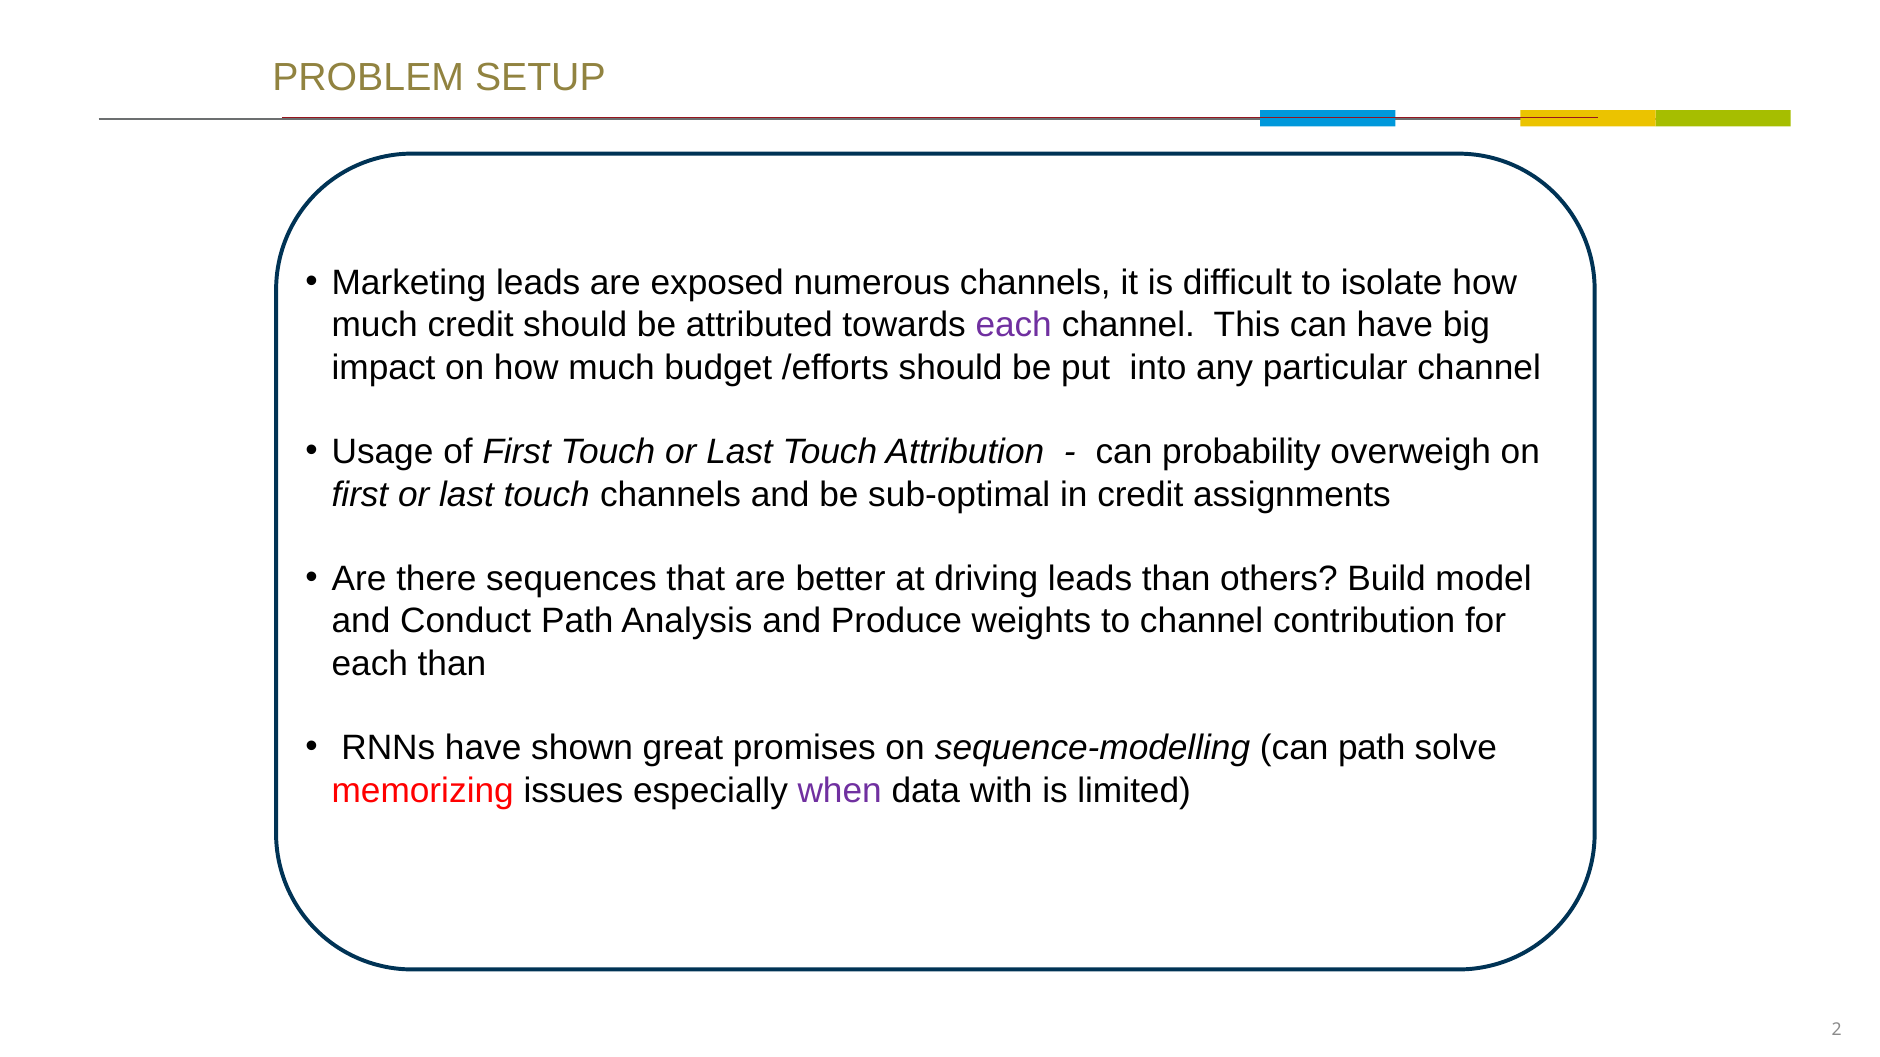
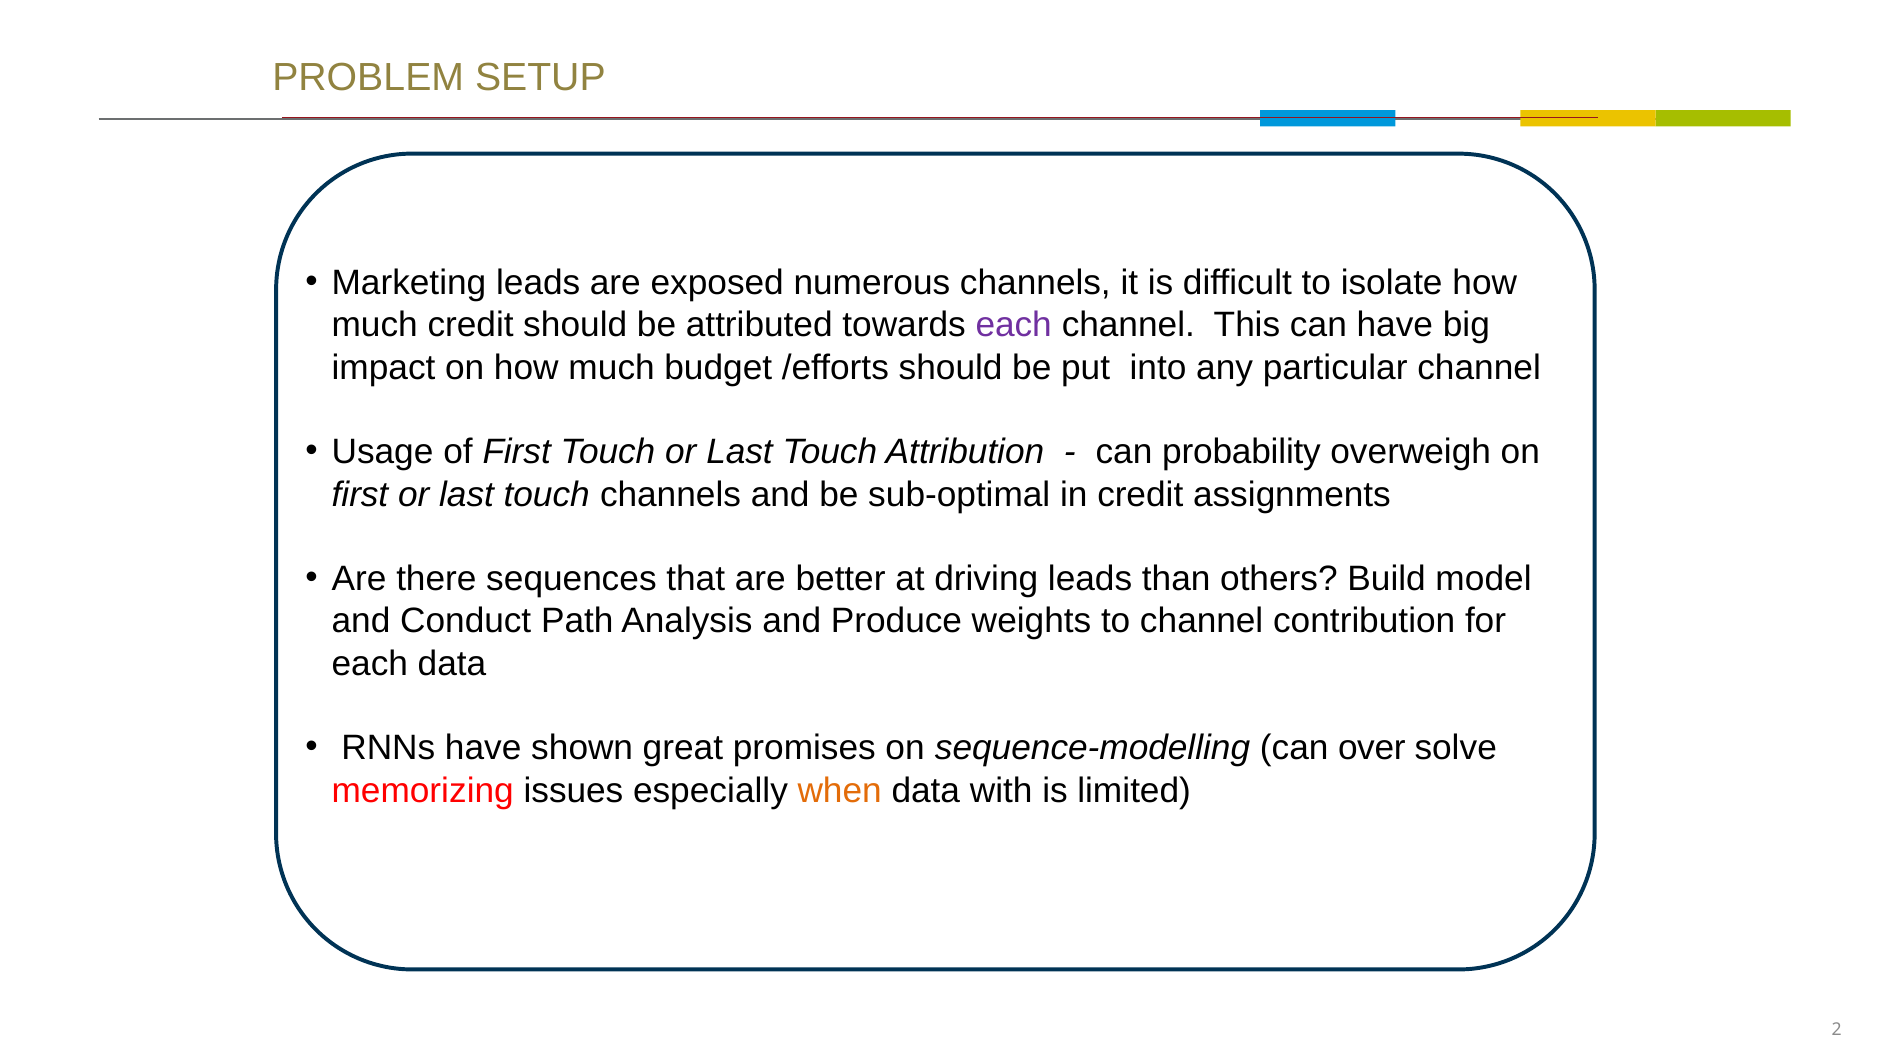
each than: than -> data (452, 664)
can path: path -> over (1372, 748)
when colour: purple -> orange (840, 791)
